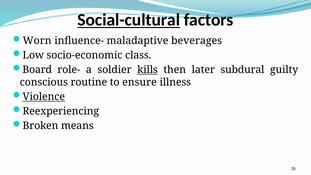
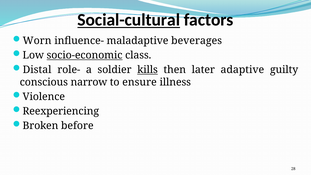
socio-economic underline: none -> present (85, 55)
Board: Board -> Distal (37, 70)
subdural: subdural -> adaptive (242, 70)
routine: routine -> narrow (89, 82)
Violence underline: present -> none (44, 97)
means: means -> before (77, 126)
